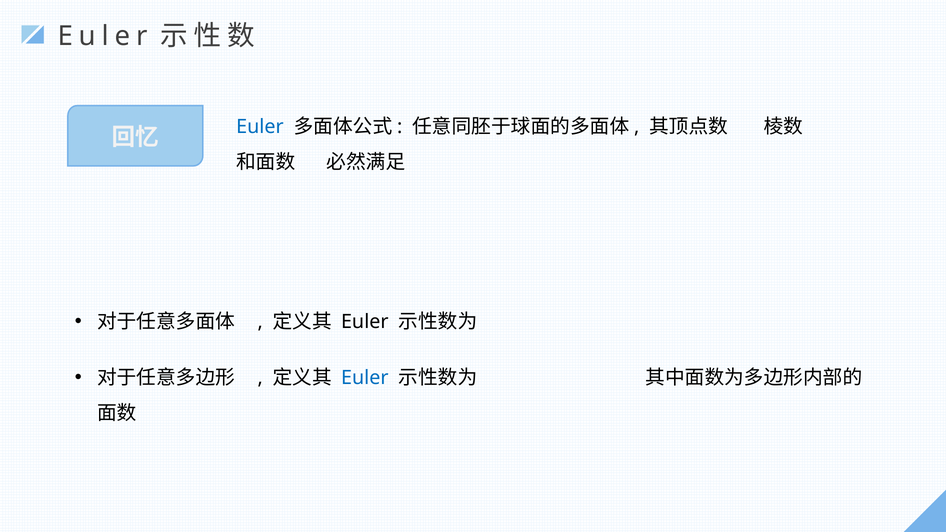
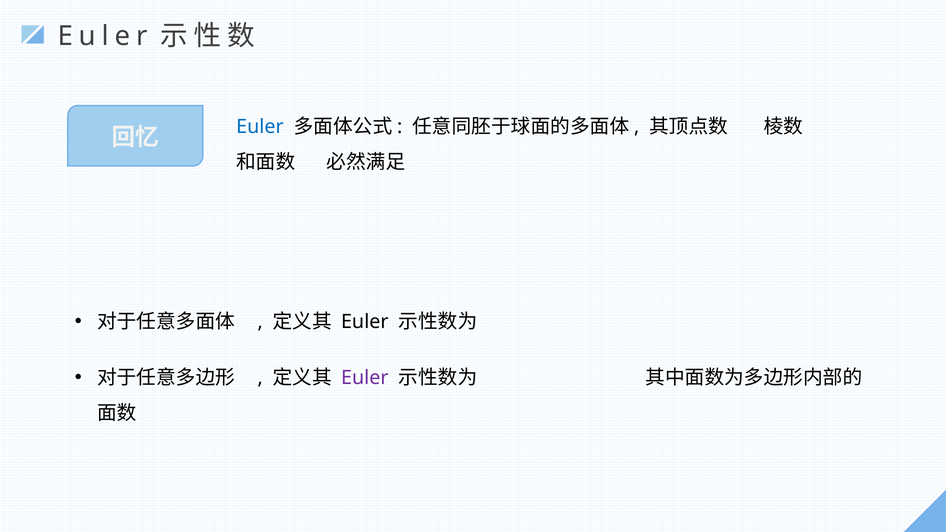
Euler colour: blue -> purple (365, 378)
